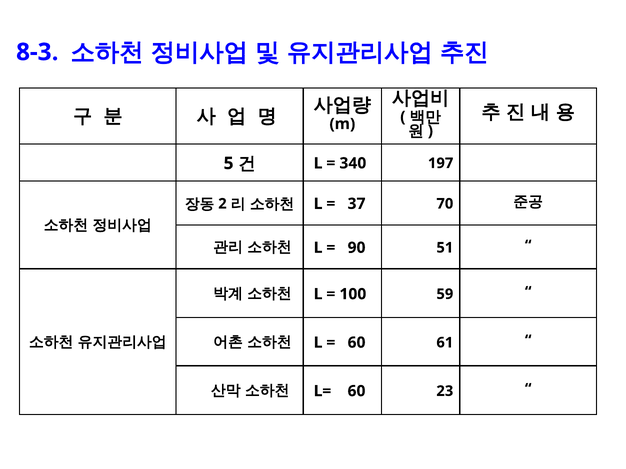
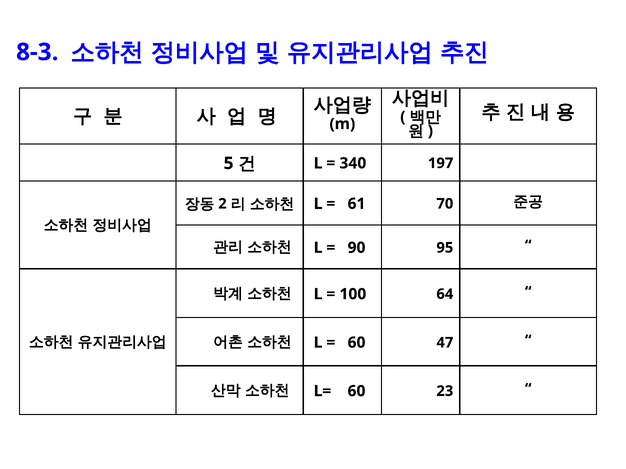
37: 37 -> 61 (357, 204)
51: 51 -> 95 (445, 248)
59: 59 -> 64 (445, 294)
61: 61 -> 47 (445, 343)
